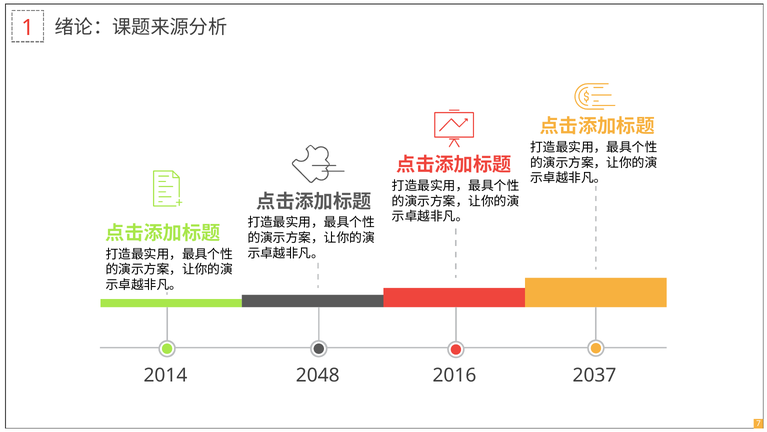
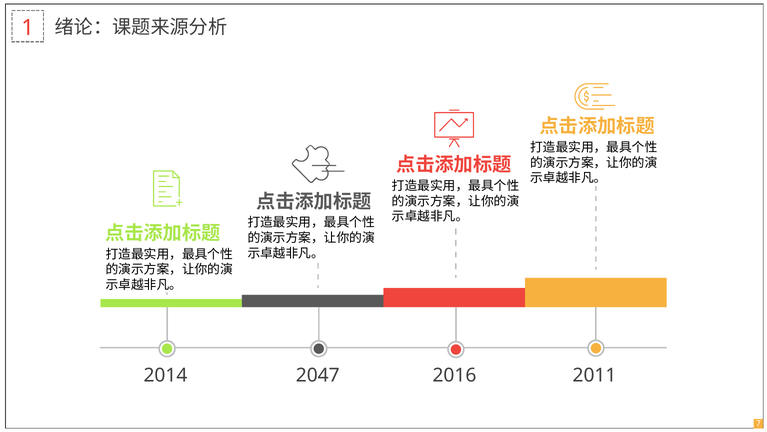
2048: 2048 -> 2047 (318, 375)
2037: 2037 -> 2011 (594, 375)
